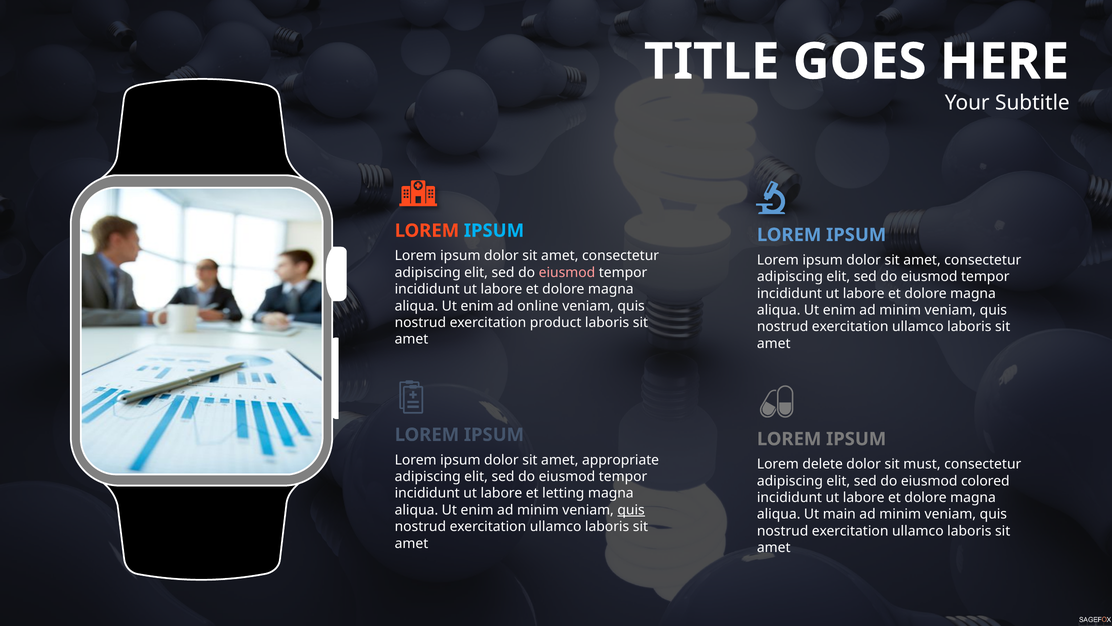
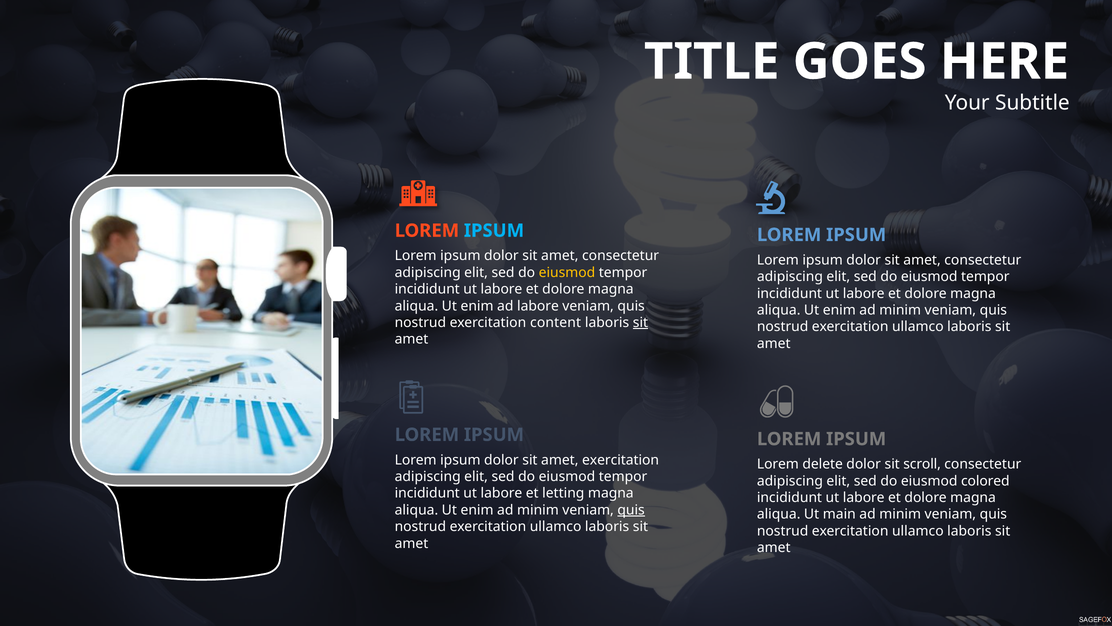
eiusmod colour: pink -> yellow (567, 272)
ad online: online -> labore (538, 306)
product: product -> content (556, 322)
sit underline: none -> present (640, 322)
amet appropriate: appropriate -> exercitation (621, 460)
must: must -> scroll (922, 464)
